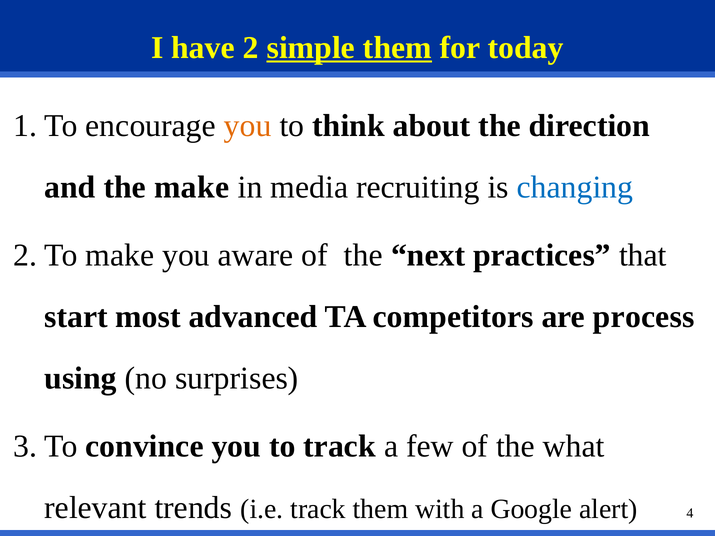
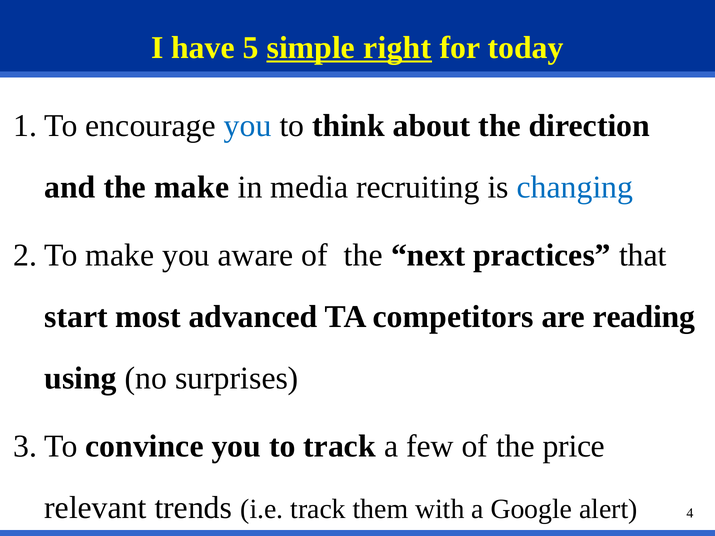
2: 2 -> 5 (251, 48)
simple them: them -> right (397, 48)
you colour: orange -> blue (248, 126)
process: process -> reading (644, 317)
what: what -> price (574, 446)
